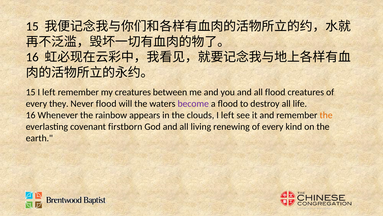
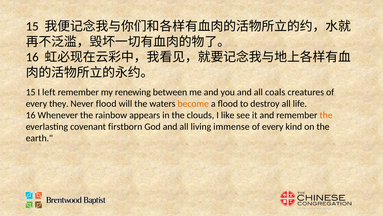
my creatures: creatures -> renewing (133, 92)
all flood: flood -> coals (275, 92)
become colour: purple -> orange (193, 103)
clouds I left: left -> like (228, 115)
renewing: renewing -> immense (231, 126)
